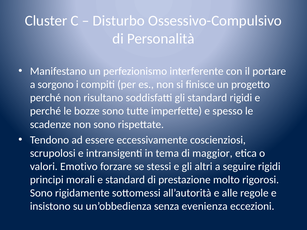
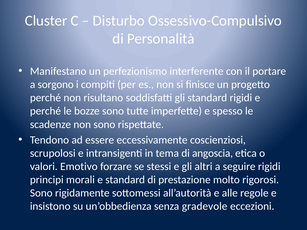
maggior: maggior -> angoscia (213, 153)
evenienza: evenienza -> gradevole (205, 206)
